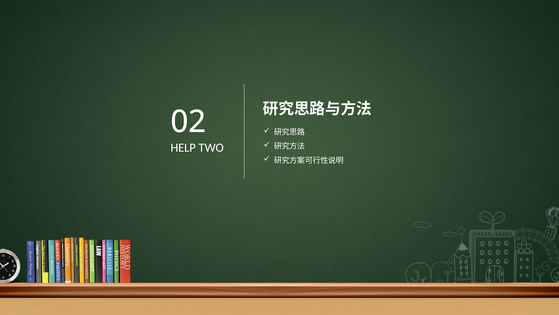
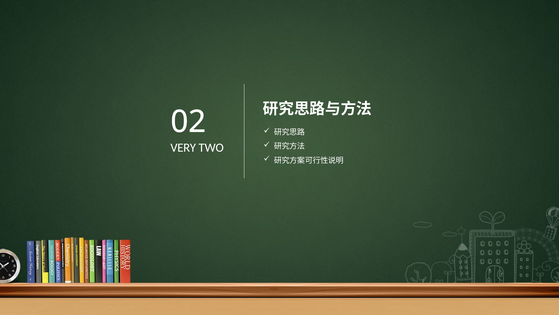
HELP: HELP -> VERY (183, 148)
